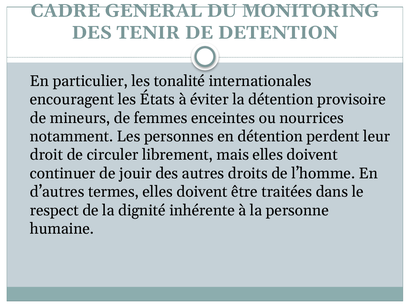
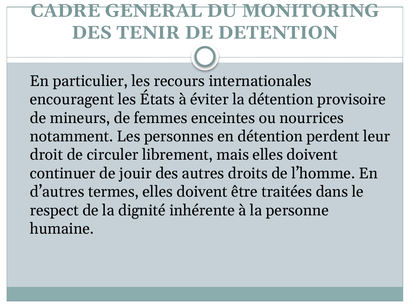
tonalité: tonalité -> recours (179, 81)
